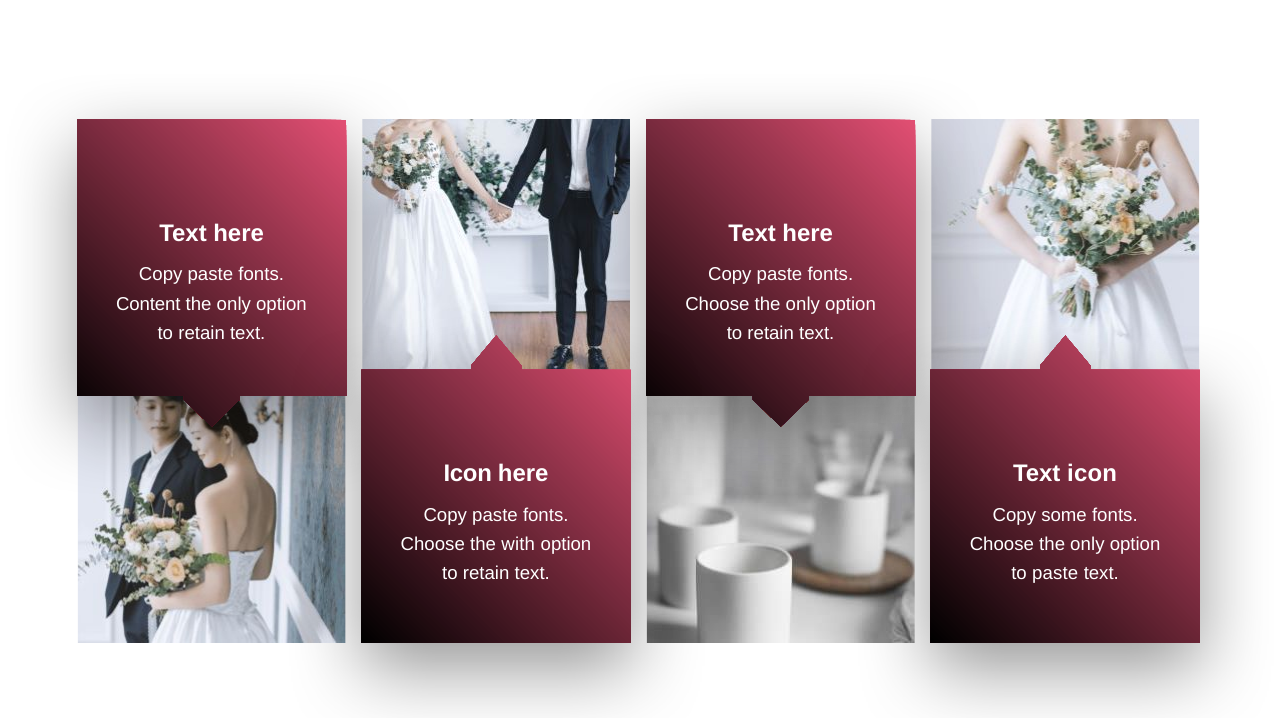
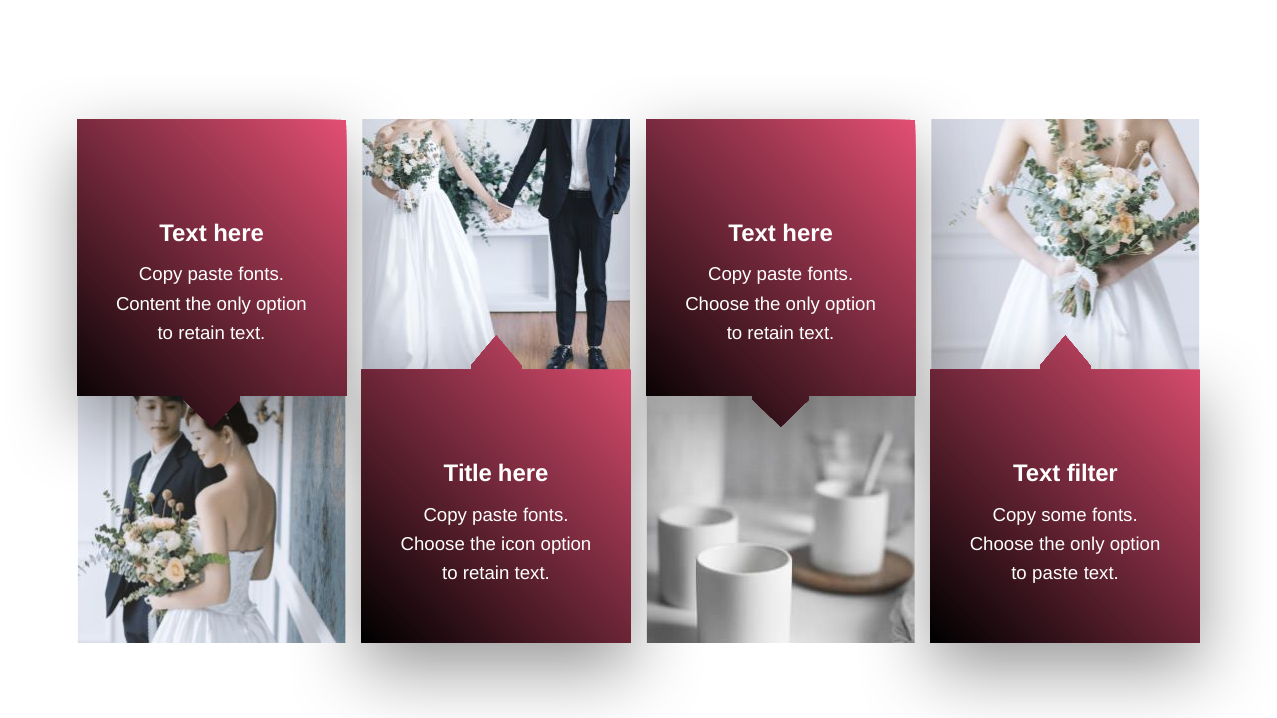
Icon: Icon -> Title (468, 474)
icon: icon -> filter (1092, 474)
with: with -> icon (518, 544)
